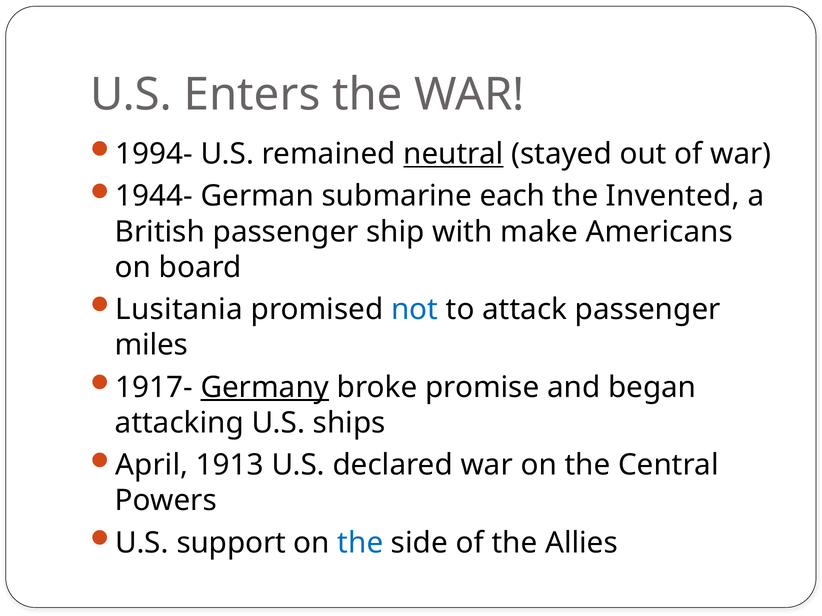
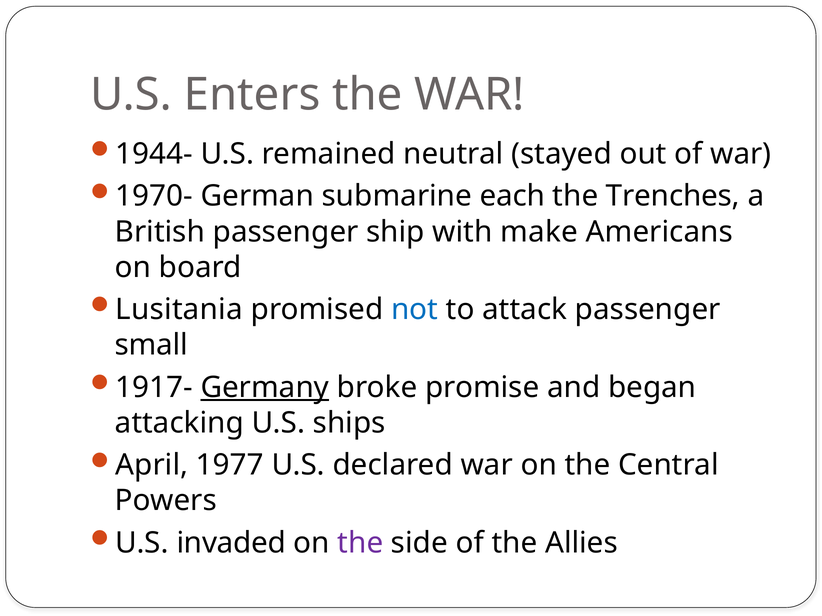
1994-: 1994- -> 1944- (154, 154)
neutral underline: present -> none (453, 154)
1944-: 1944- -> 1970- (154, 196)
Invented: Invented -> Trenches (673, 196)
miles: miles -> small (151, 345)
1913: 1913 -> 1977 (230, 465)
support: support -> invaded (231, 543)
the colour: blue -> purple (360, 543)
